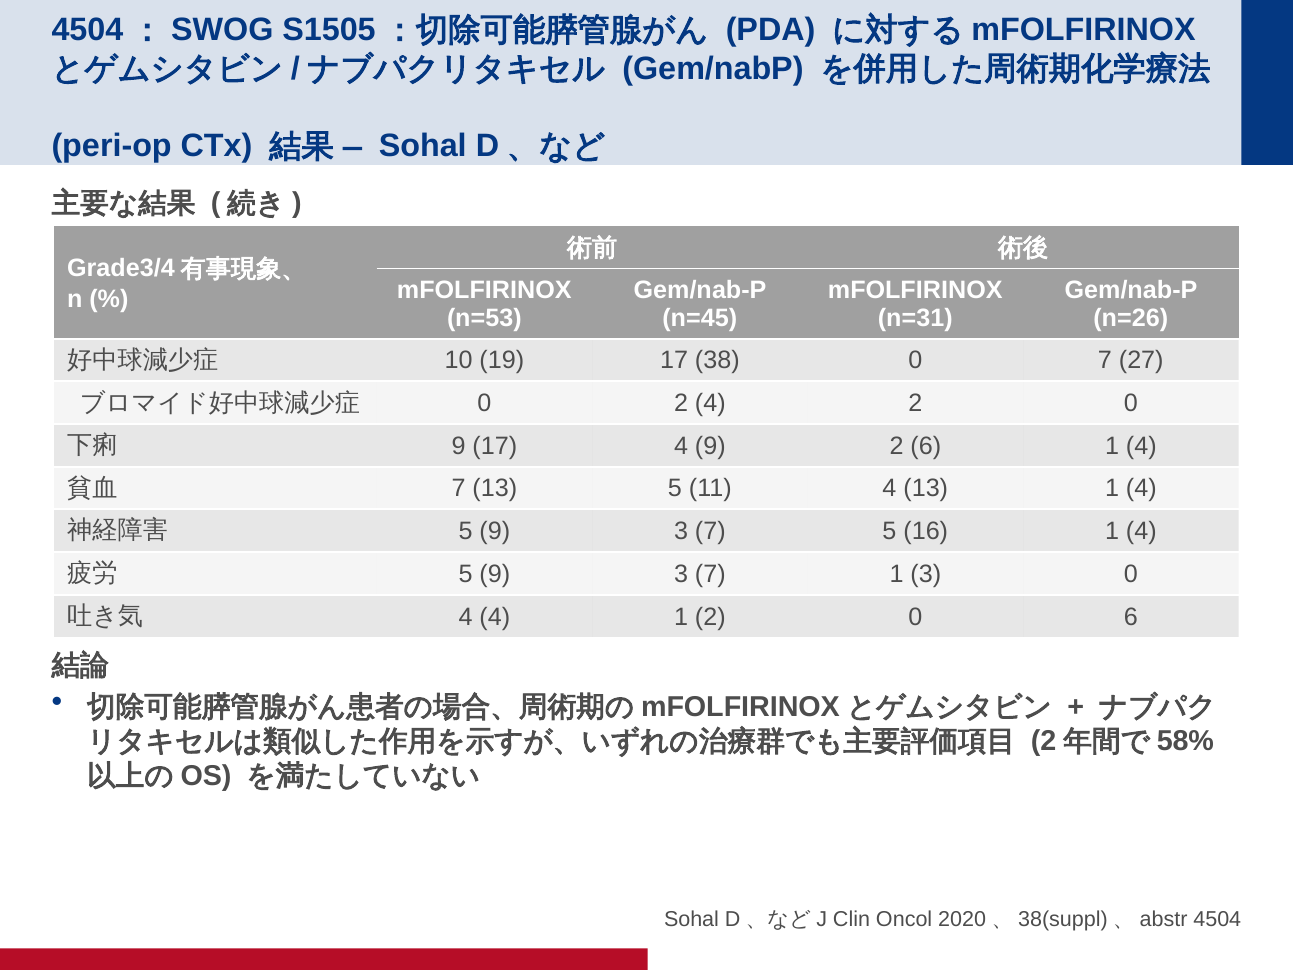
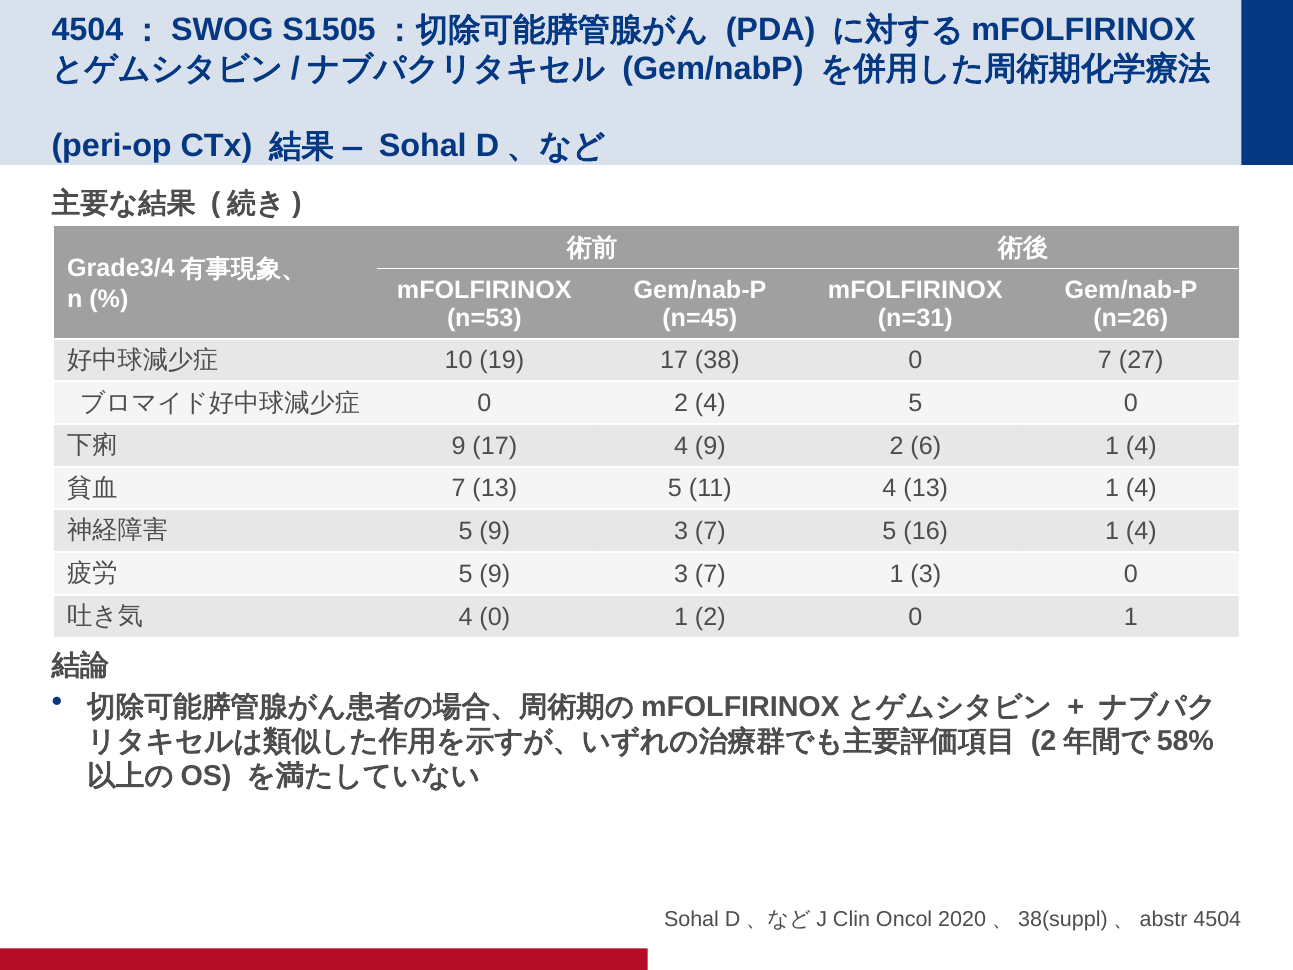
4 2: 2 -> 5 (915, 403)
4 4: 4 -> 0 (495, 617)
2 0 6: 6 -> 1 (1131, 617)
